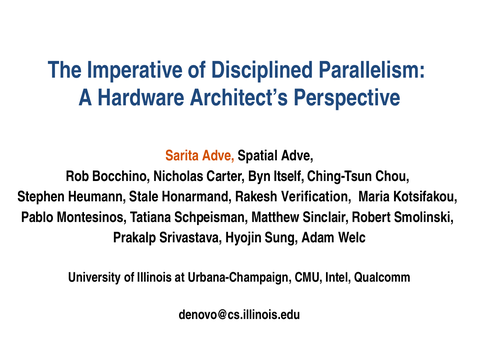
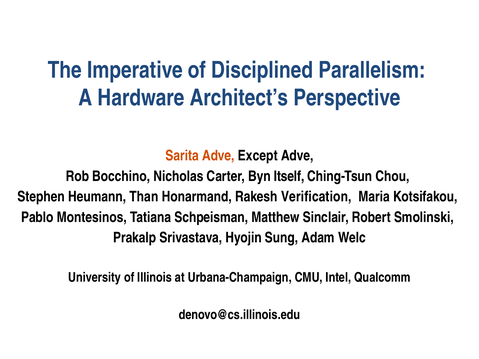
Spatial: Spatial -> Except (258, 156)
Stale: Stale -> Than (144, 197)
